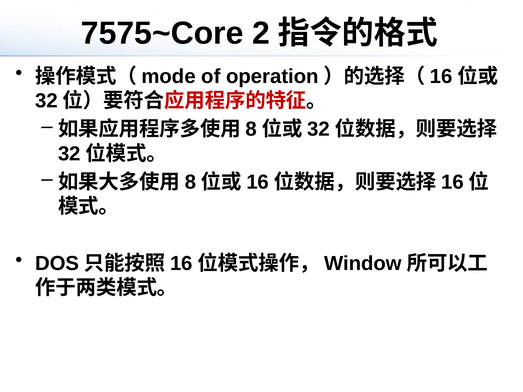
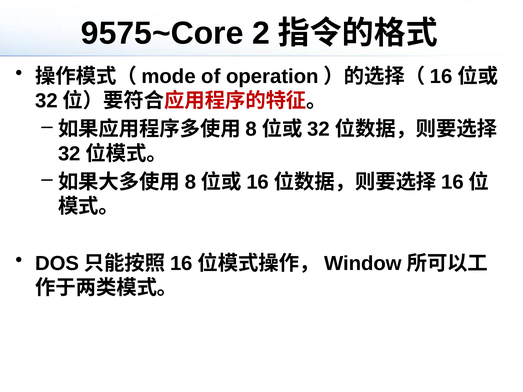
7575~Core: 7575~Core -> 9575~Core (162, 33)
